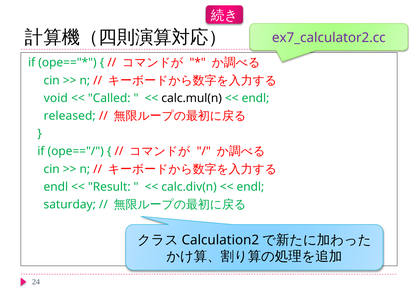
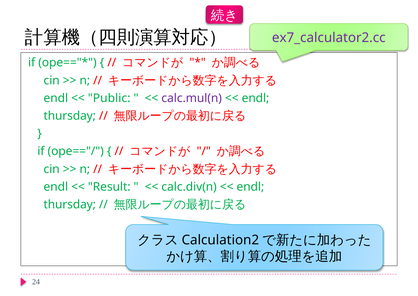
void: void -> endl (56, 98)
Called: Called -> Public (109, 98)
calc.mul(n colour: black -> purple (192, 98)
released: released -> thursday (70, 116)
saturday: saturday -> thursday (70, 204)
